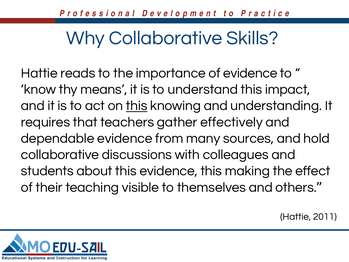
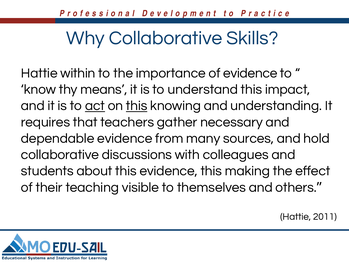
reads: reads -> within (78, 73)
act underline: none -> present (95, 106)
effectively: effectively -> necessary (232, 122)
